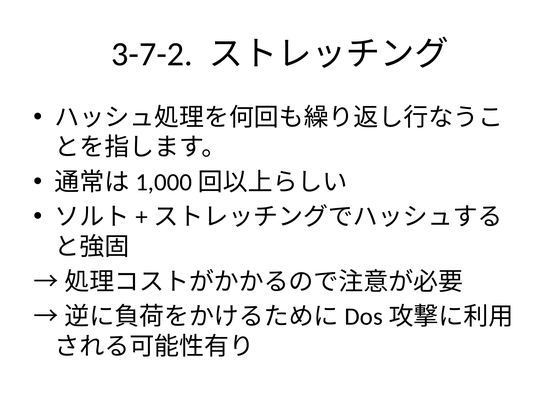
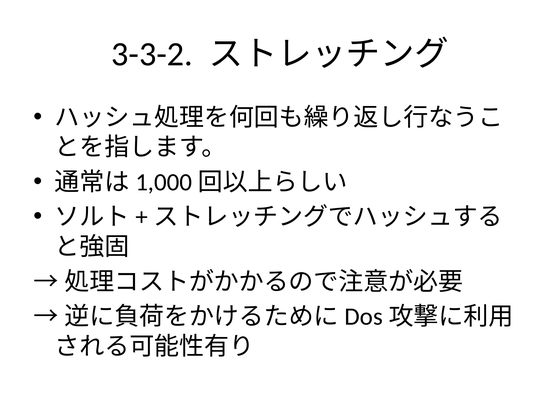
3-7-2: 3-7-2 -> 3-3-2 (152, 54)
